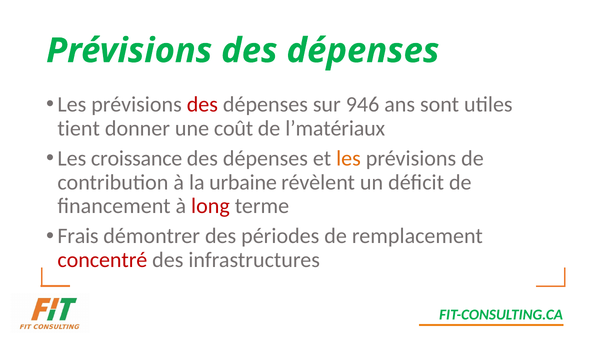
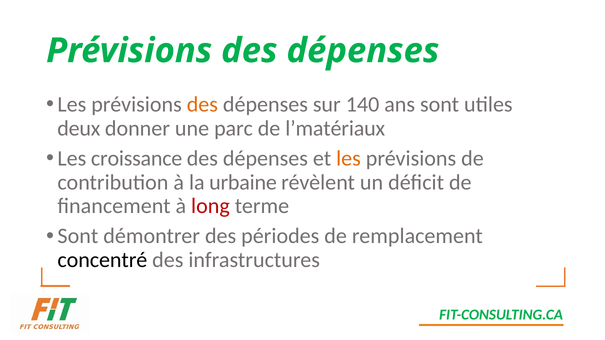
des colour: red -> orange (202, 105)
946: 946 -> 140 (363, 105)
tient: tient -> deux (79, 128)
coût: coût -> parc (234, 128)
Frais: Frais -> Sont (78, 236)
concentré colour: red -> black (102, 260)
